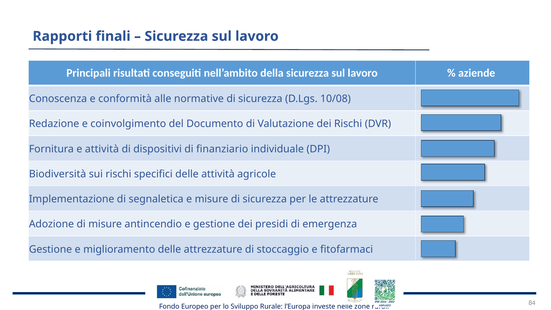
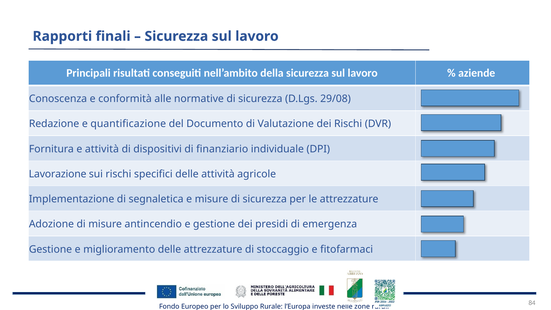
10/08: 10/08 -> 29/08 (336, 99)
coinvolgimento: coinvolgimento -> quantificazione (128, 124)
Biodiversità: Biodiversità -> Lavorazione (58, 174)
